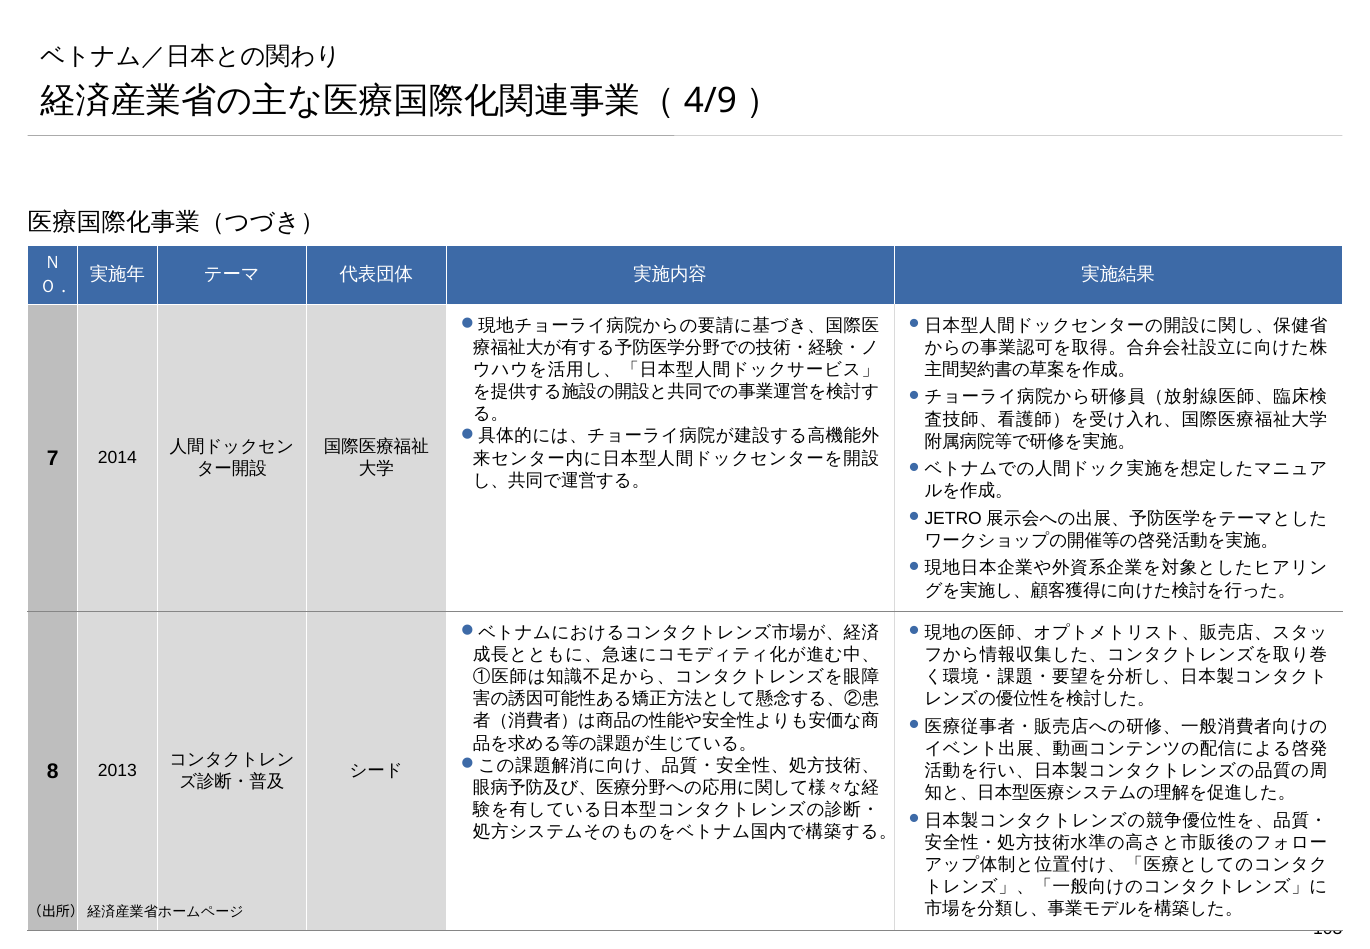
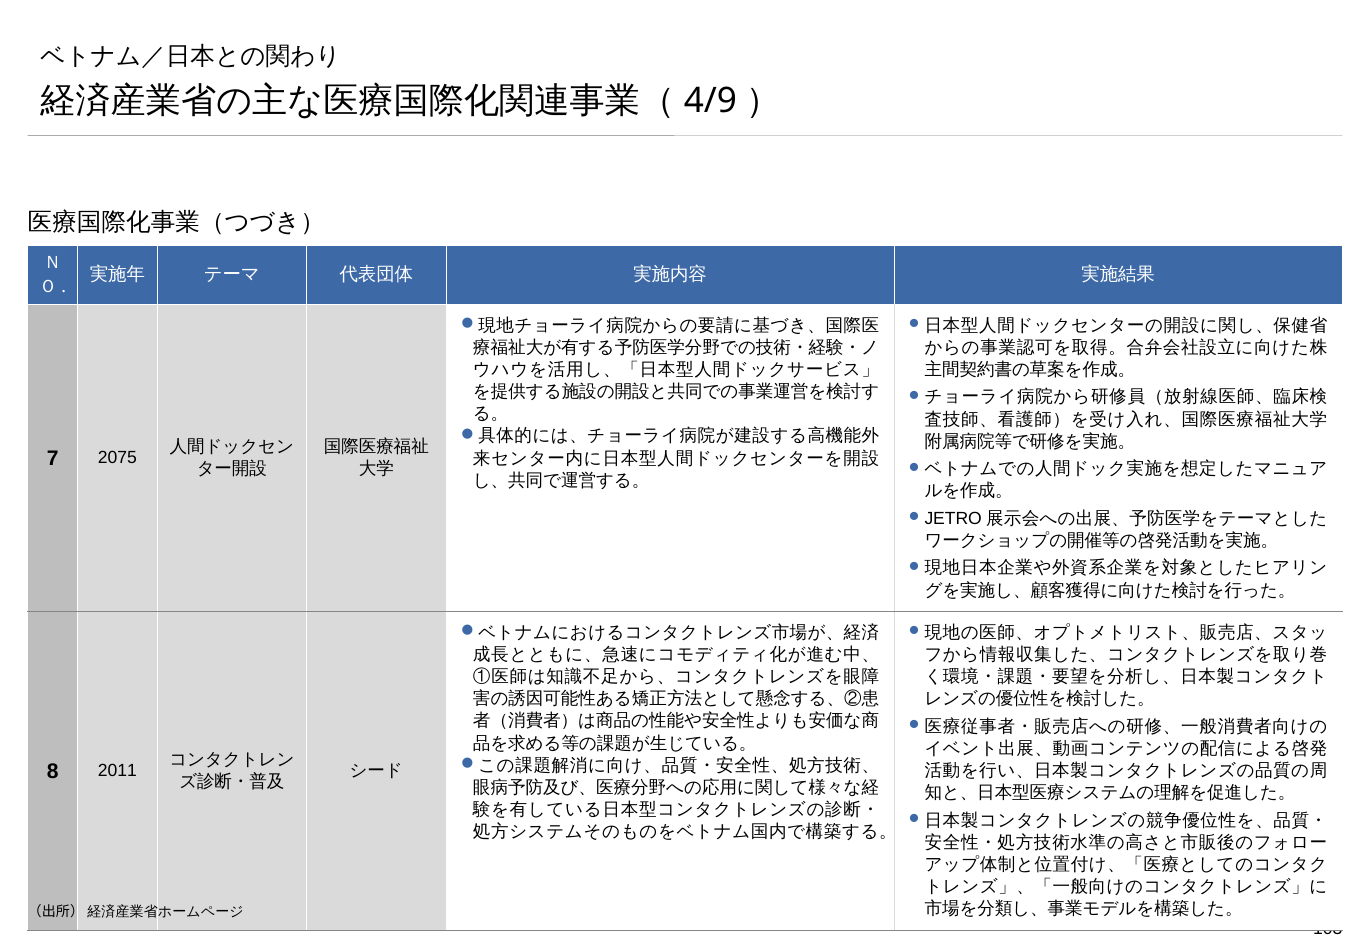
2014: 2014 -> 2075 (117, 458)
2013: 2013 -> 2011 (117, 770)
